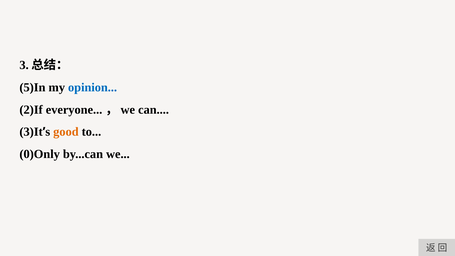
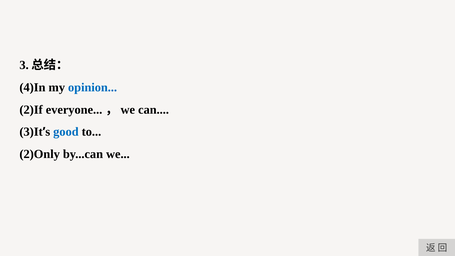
5)In: 5)In -> 4)In (32, 87)
good colour: orange -> blue (66, 132)
0)Only: 0)Only -> 2)Only (40, 154)
